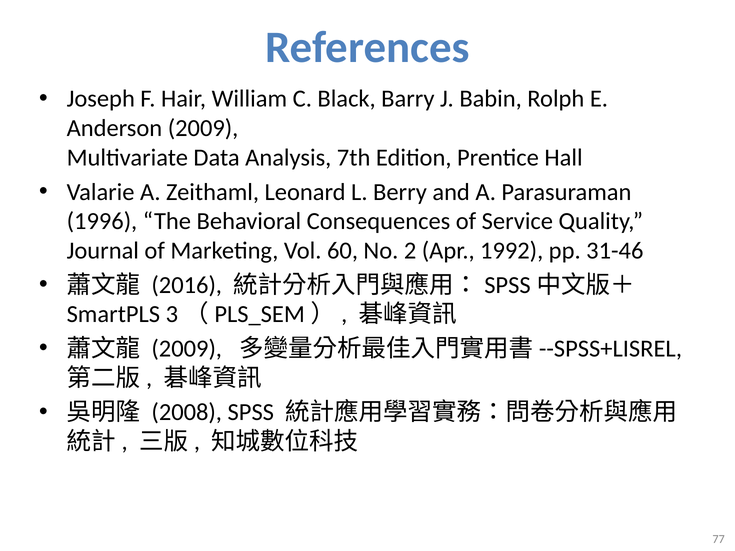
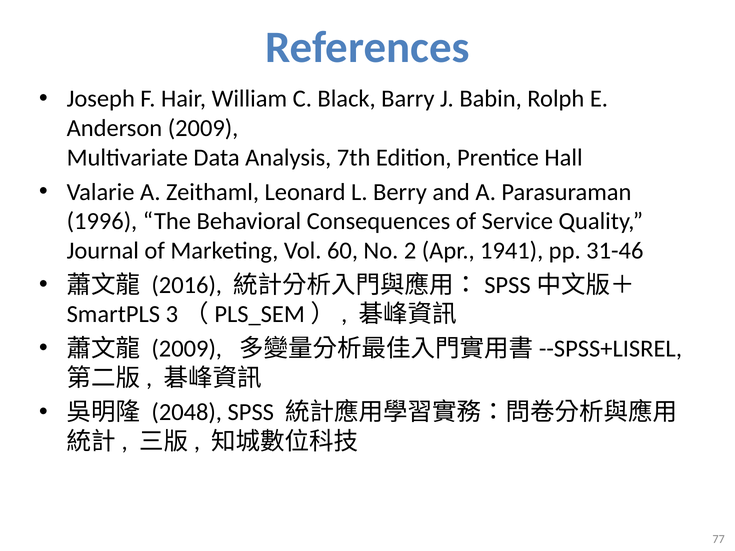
1992: 1992 -> 1941 (512, 251)
2008: 2008 -> 2048 (187, 413)
